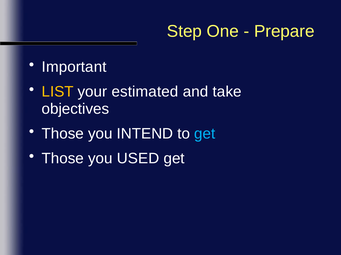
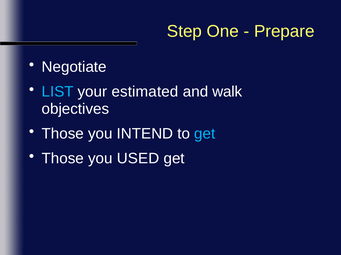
Important: Important -> Negotiate (74, 67)
LIST colour: yellow -> light blue (58, 92)
take: take -> walk (227, 92)
